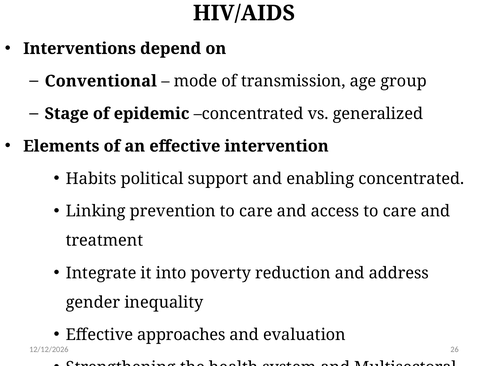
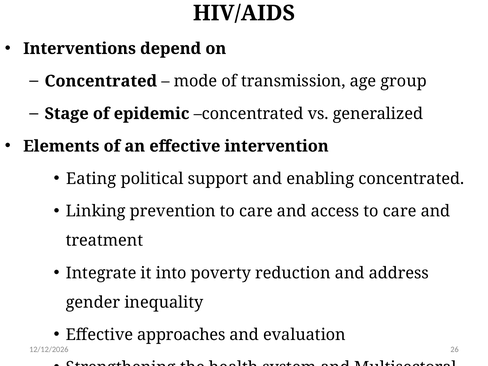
Conventional: Conventional -> Concentrated (101, 81)
Habits: Habits -> Eating (91, 179)
